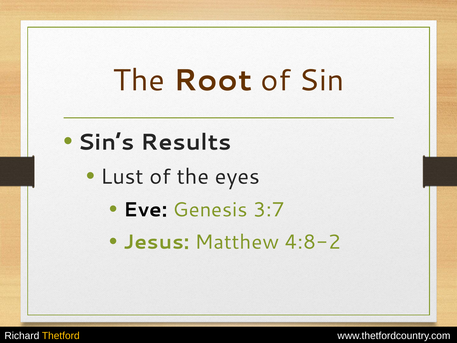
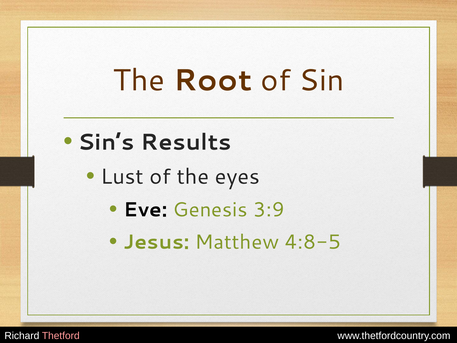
3:7: 3:7 -> 3:9 (269, 210)
4:8-2: 4:8-2 -> 4:8-5 (313, 242)
Thetford colour: yellow -> pink (61, 336)
